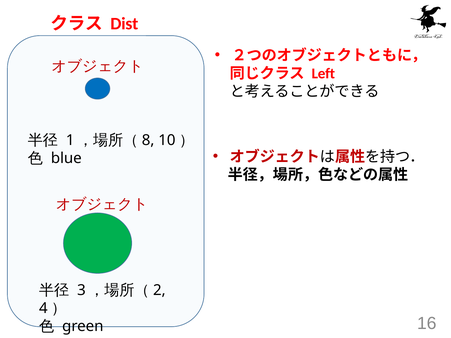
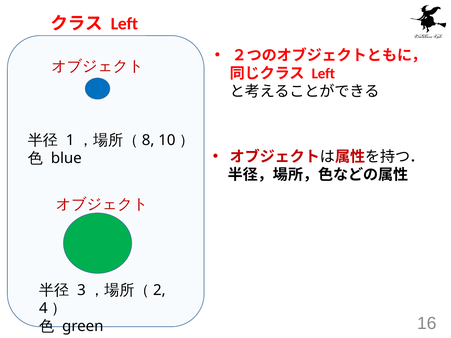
Dist: Dist -> Left (124, 24)
